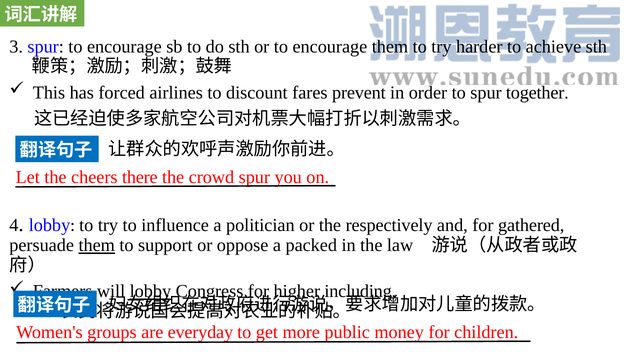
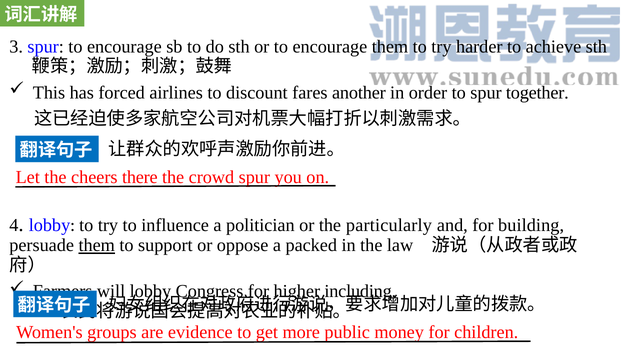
prevent: prevent -> another (359, 92)
respectively: respectively -> particularly (389, 225)
gathered: gathered -> building (531, 225)
lobby underline: present -> none (150, 291)
everyday: everyday -> evidence (200, 332)
